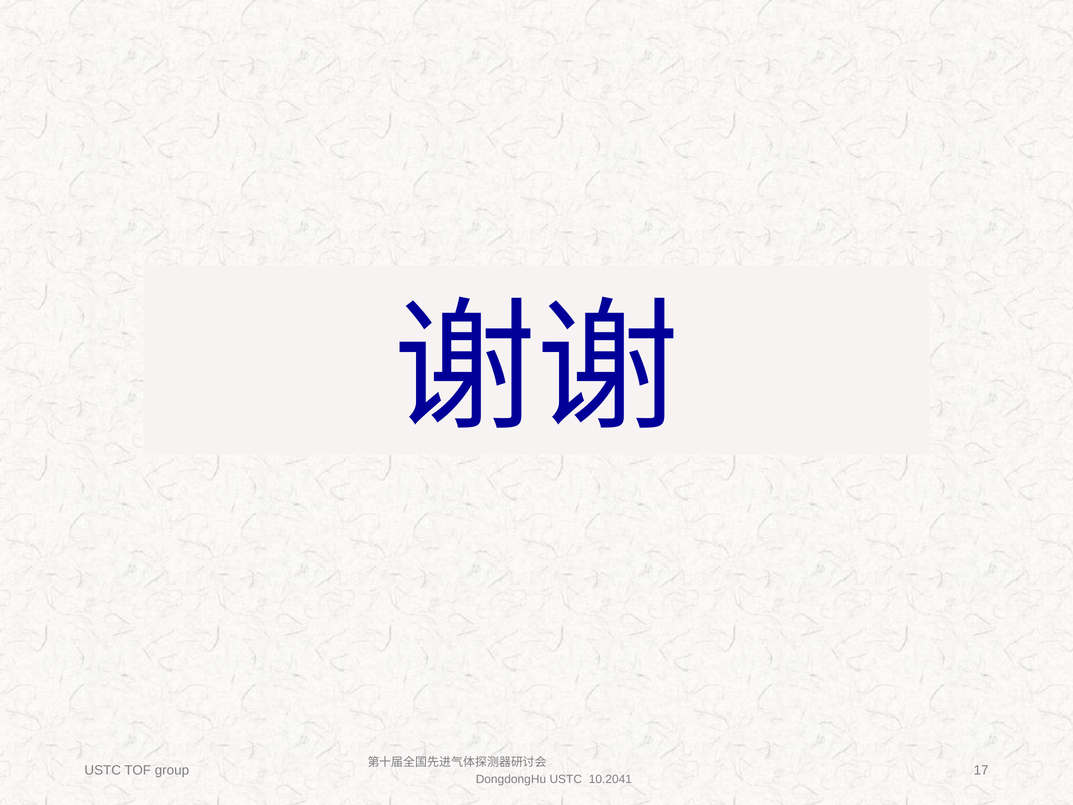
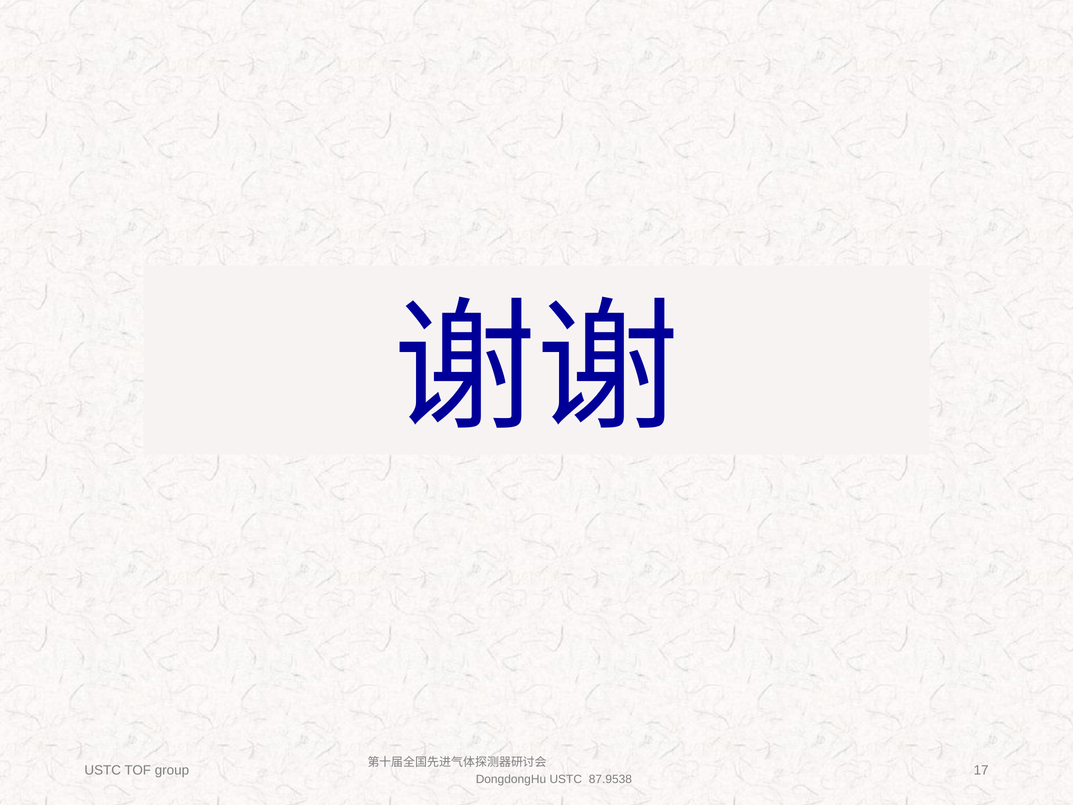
10.2041: 10.2041 -> 87.9538 (610, 779)
